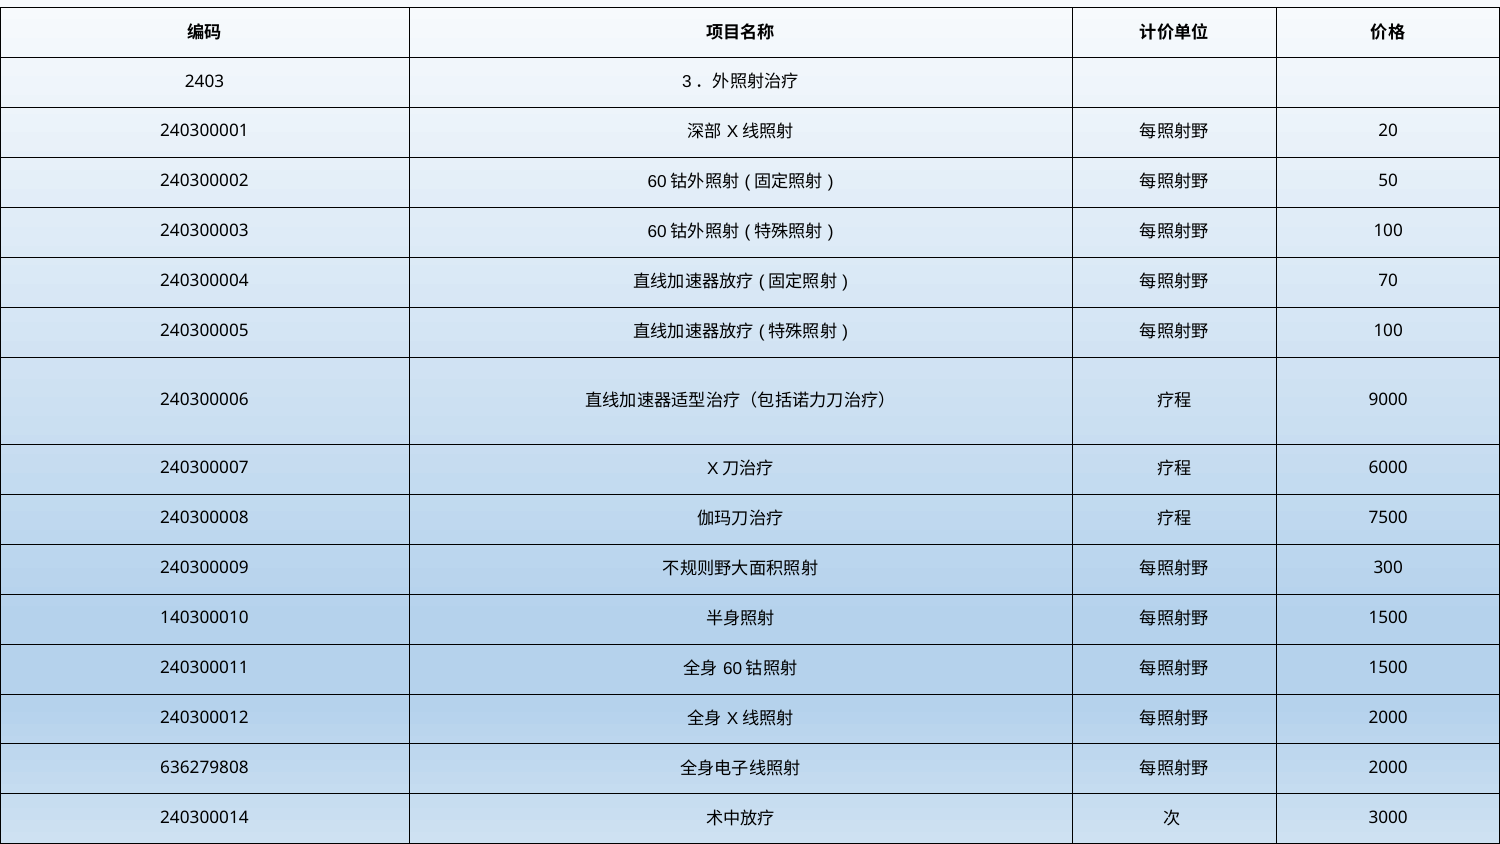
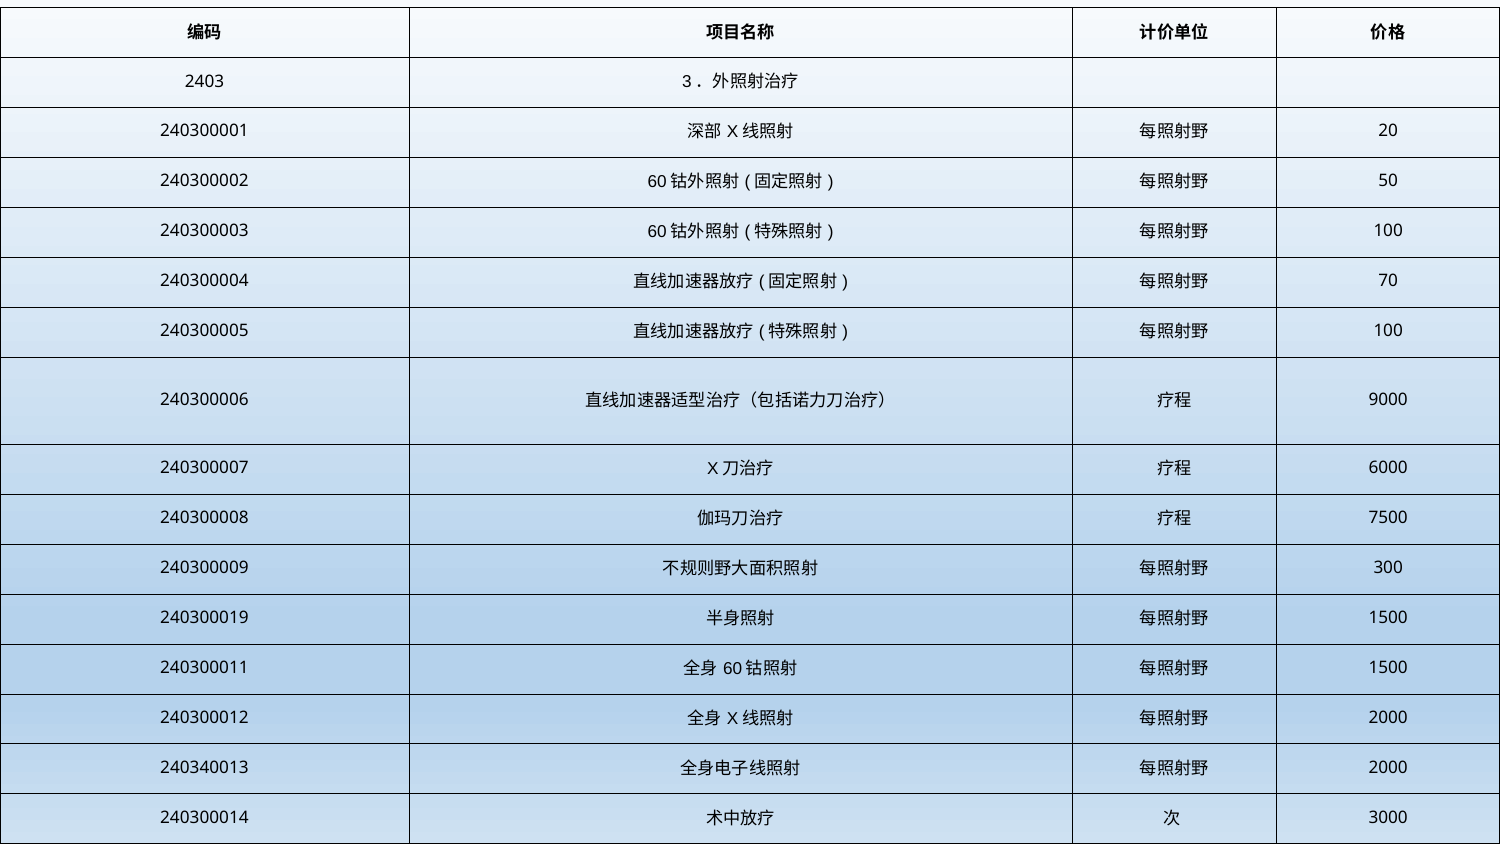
140300010: 140300010 -> 240300019 (204, 618)
636279808: 636279808 -> 240340013 (204, 768)
